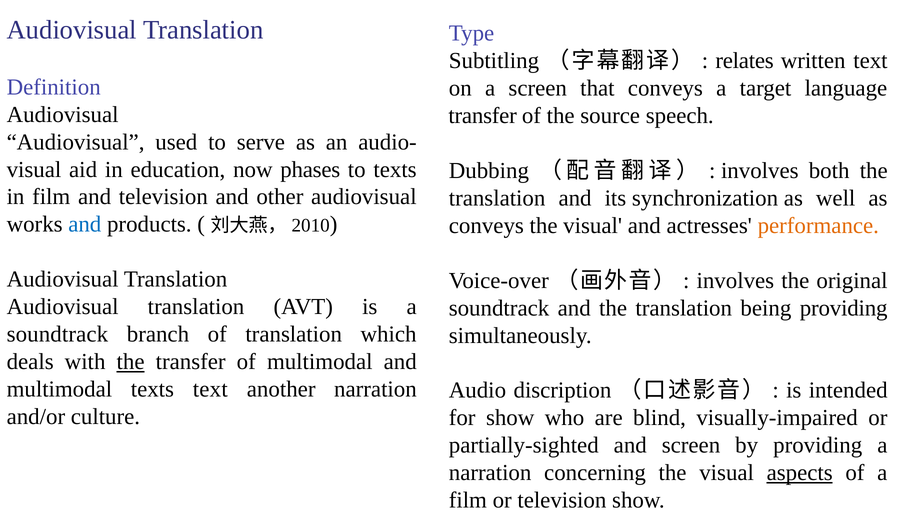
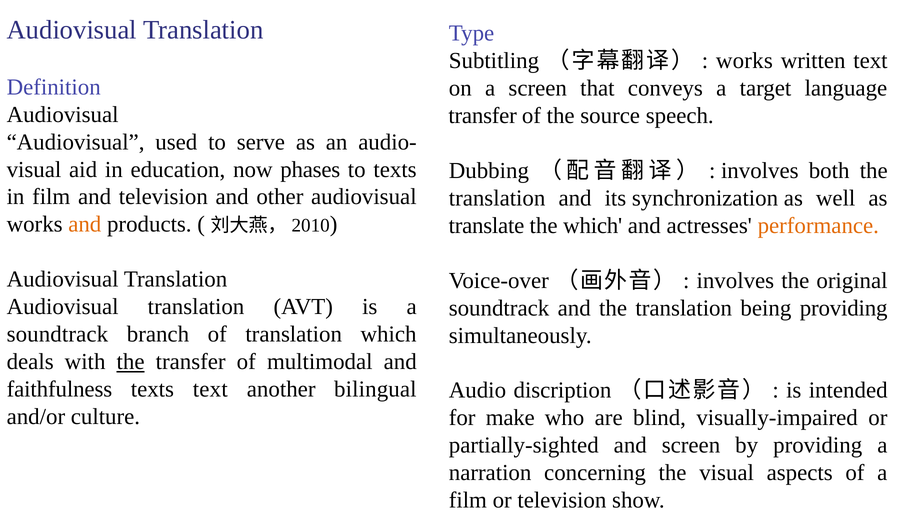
relates: relates -> works (744, 61)
and colour: blue -> orange (85, 225)
conveys: conveys -> translate (486, 226)
visual: visual -> which (593, 226)
multimodal: multimodal -> faithfulness (59, 389)
another narration: narration -> bilingual (375, 389)
for show: show -> make (510, 418)
aspects underline: present -> none (800, 473)
